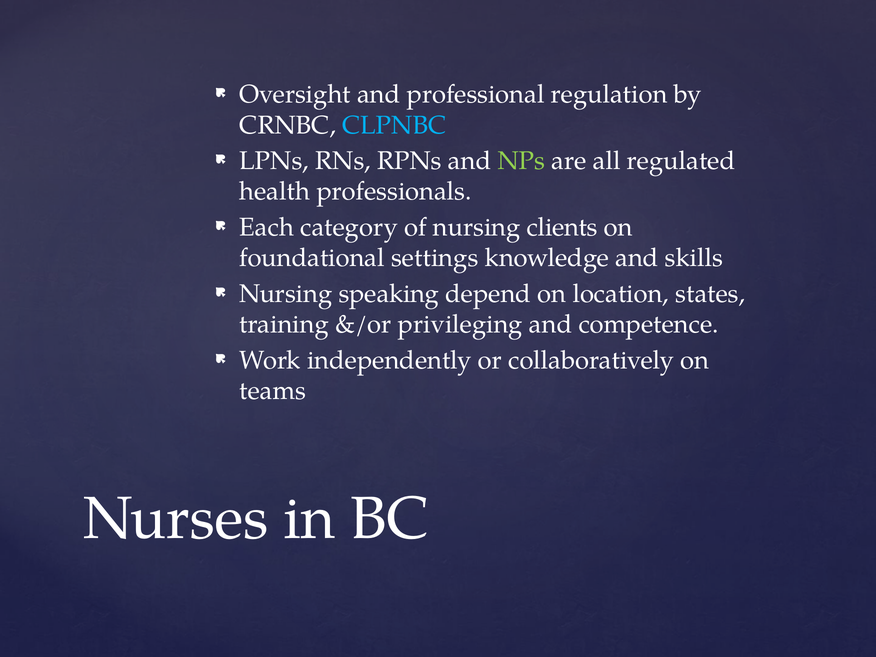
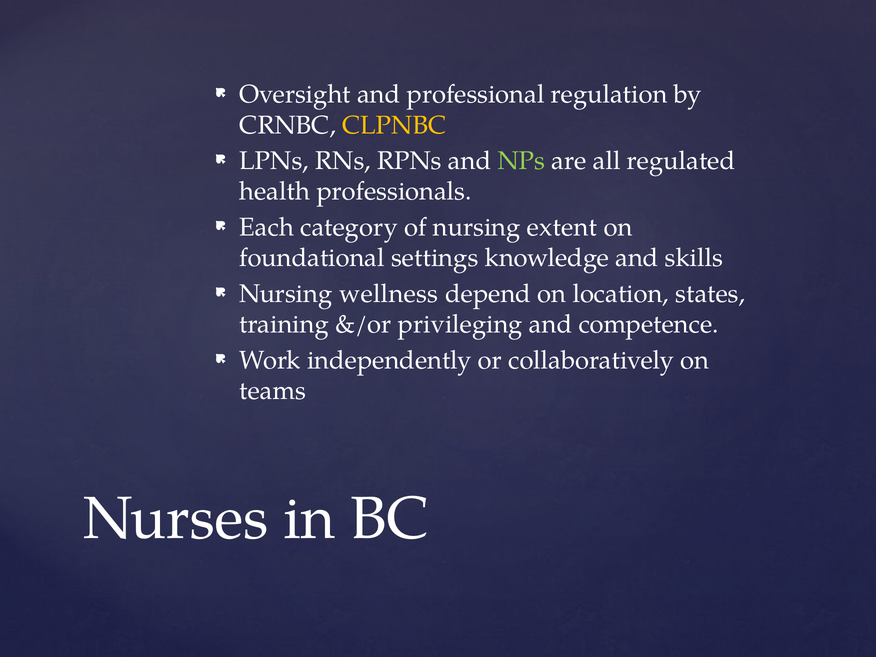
CLPNBC colour: light blue -> yellow (394, 125)
clients: clients -> extent (562, 227)
speaking: speaking -> wellness (389, 294)
